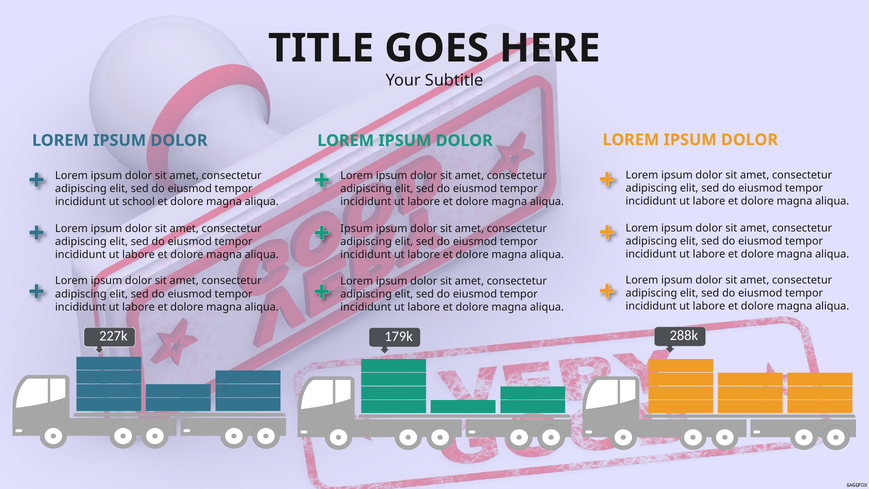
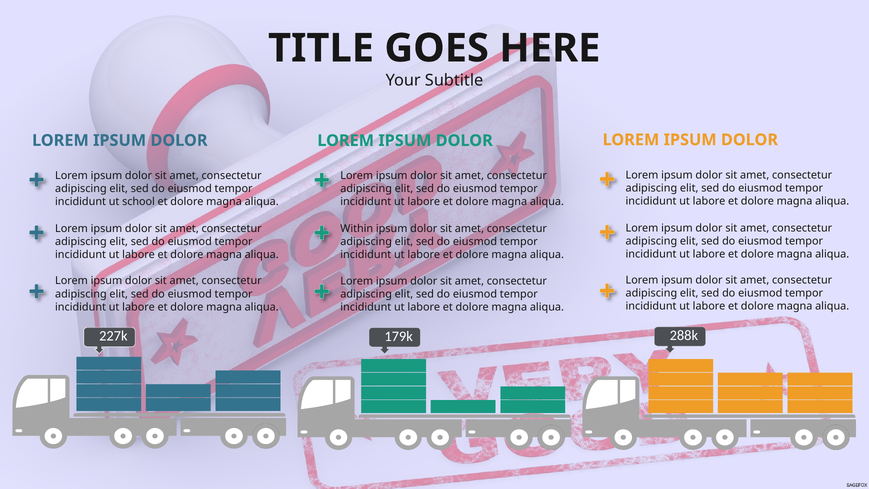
Ipsum: Ipsum -> Within (357, 229)
